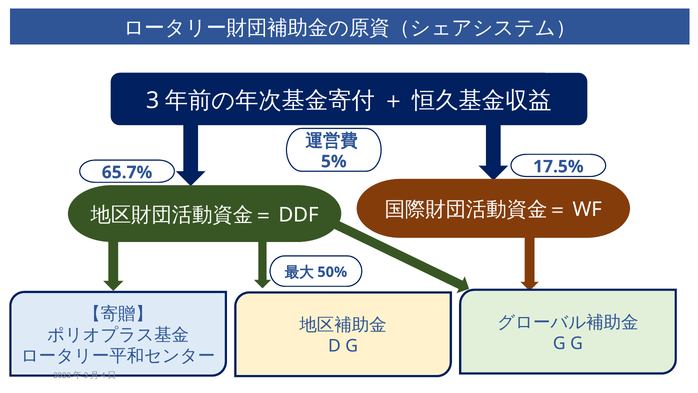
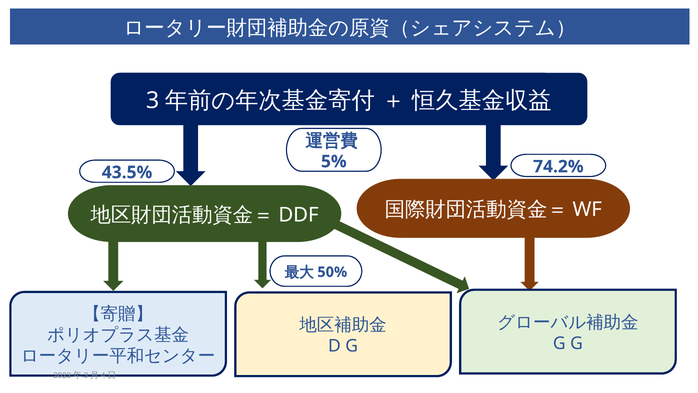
17.5%: 17.5% -> 74.2% (558, 166)
65.7%: 65.7% -> 43.5% (127, 172)
